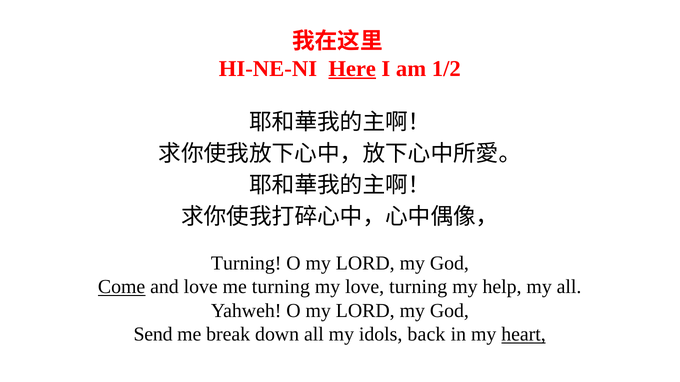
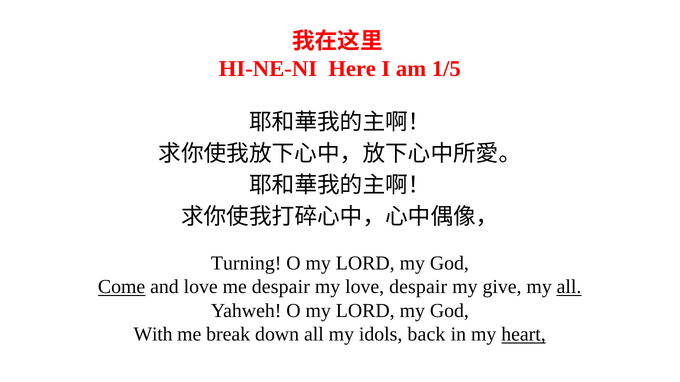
Here underline: present -> none (352, 69)
1/2: 1/2 -> 1/5 (446, 69)
me turning: turning -> despair (281, 287)
love turning: turning -> despair (418, 287)
help: help -> give (502, 287)
all underline: none -> present (569, 287)
Send: Send -> With (153, 335)
